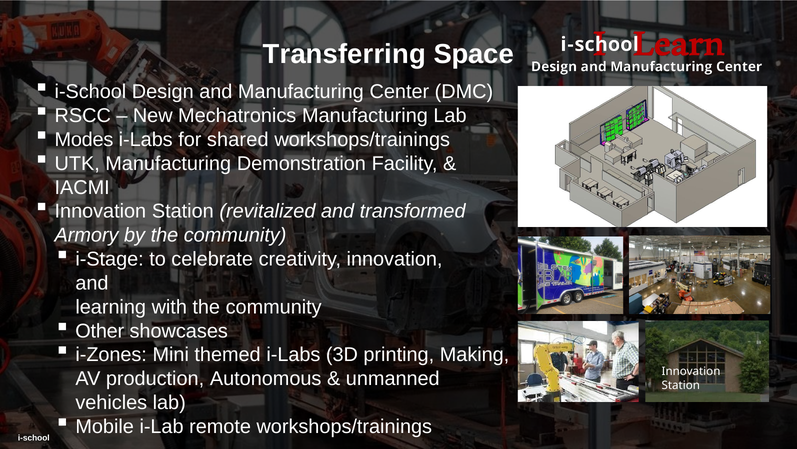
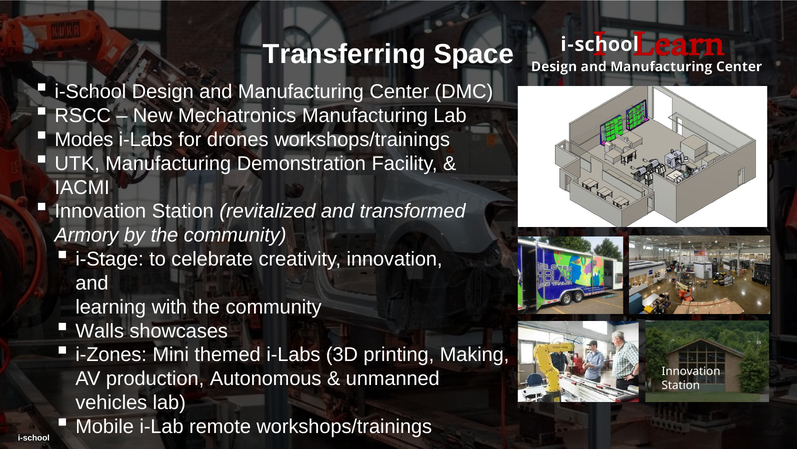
shared: shared -> drones (238, 139)
Other: Other -> Walls (100, 330)
